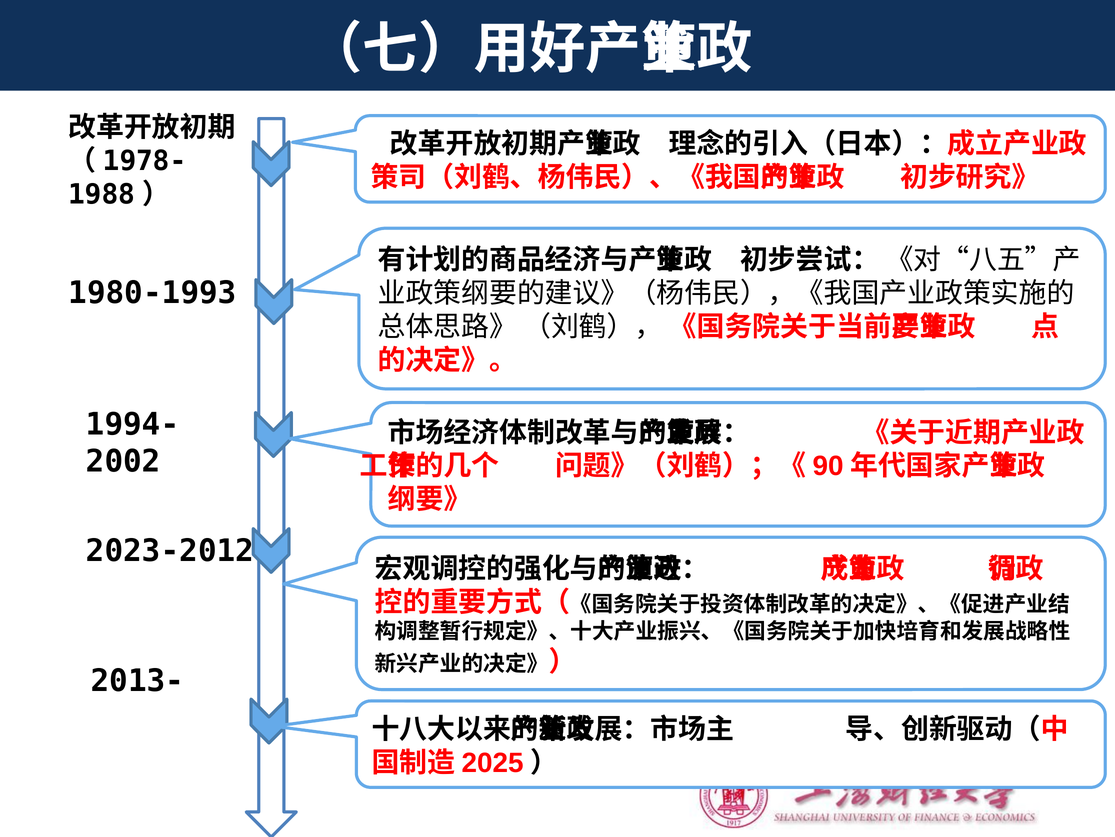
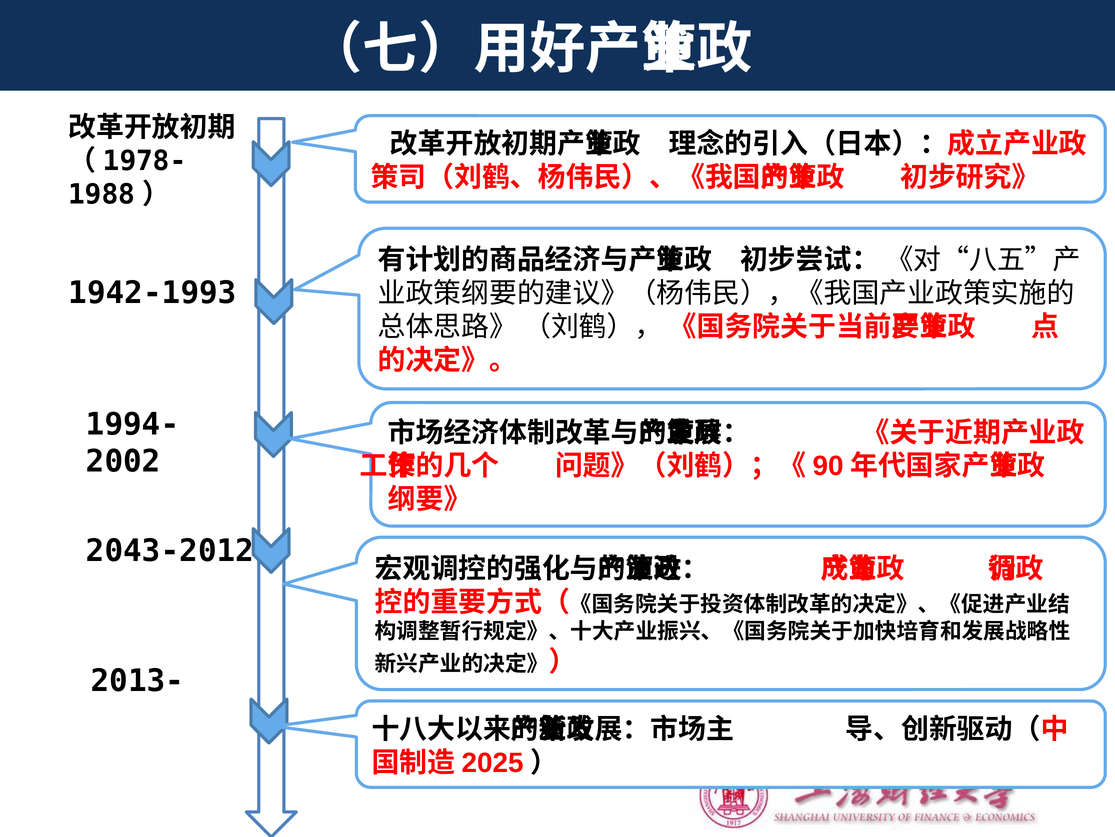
1980-1993: 1980-1993 -> 1942-1993 (153, 293)
2023-2012: 2023-2012 -> 2043-2012 (170, 551)
